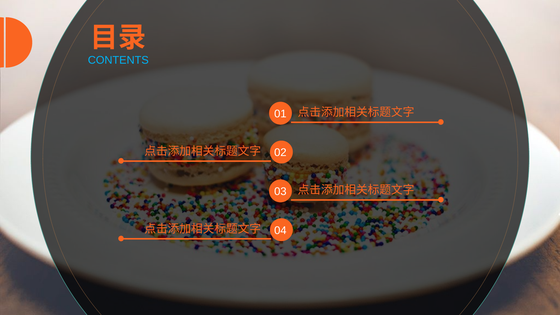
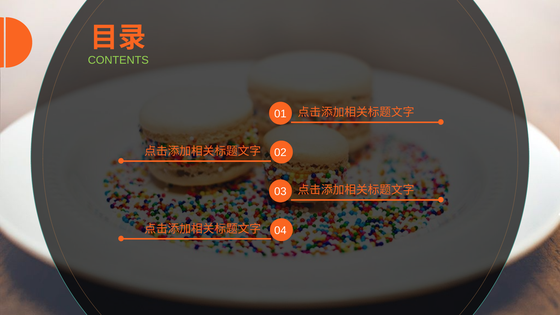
CONTENTS colour: light blue -> light green (118, 60)
